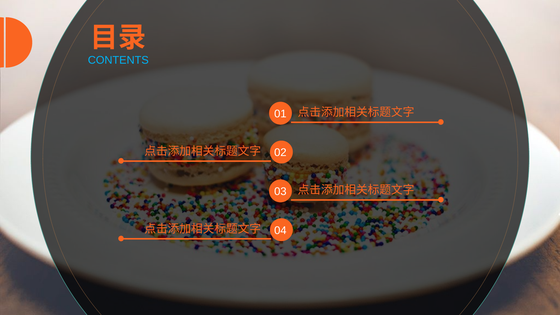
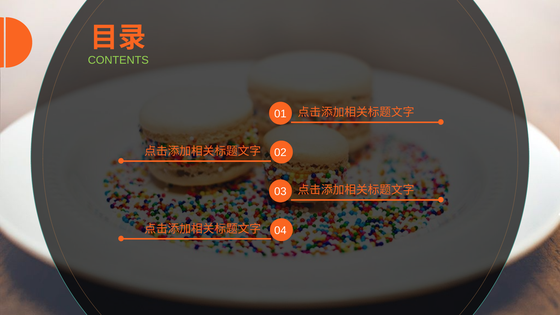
CONTENTS colour: light blue -> light green (118, 60)
